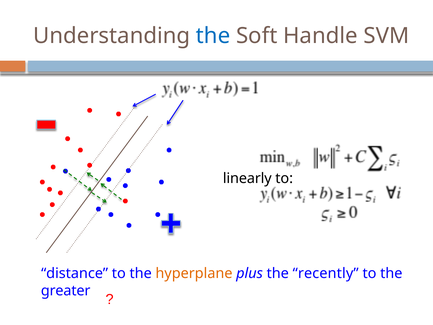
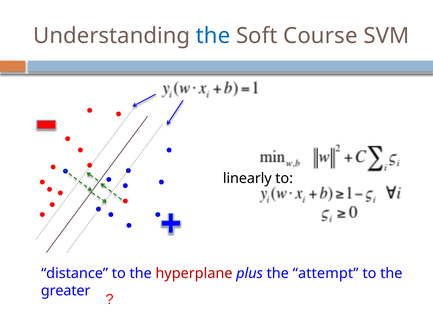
Handle: Handle -> Course (320, 36)
hyperplane colour: orange -> red (194, 273)
recently: recently -> attempt (326, 273)
